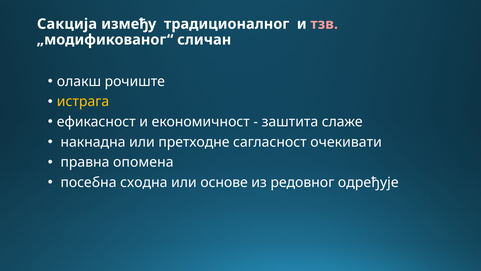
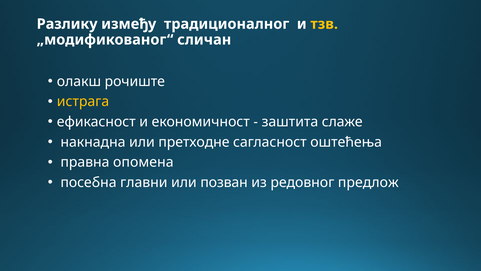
Сакција: Сакција -> Разлику (67, 24)
тзв colour: pink -> yellow (324, 24)
очекивати: очекивати -> оштећења (346, 142)
сходна: сходна -> главни (144, 182)
основе: основе -> позван (224, 182)
одређује: одређује -> предлож (368, 182)
